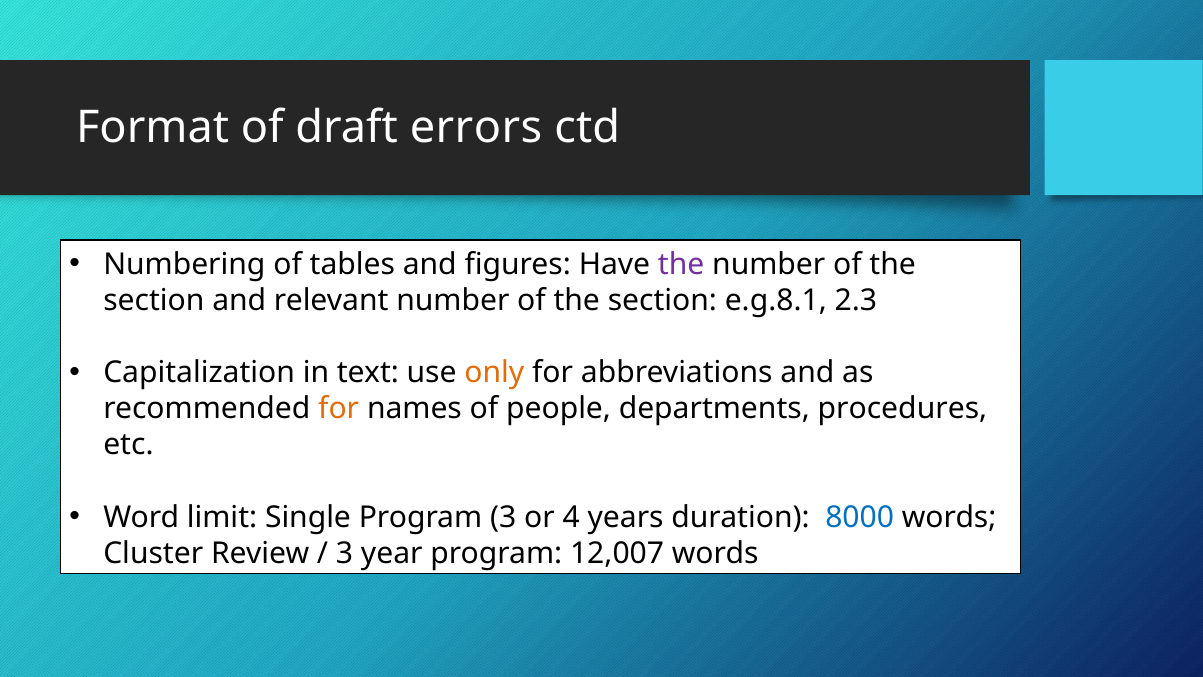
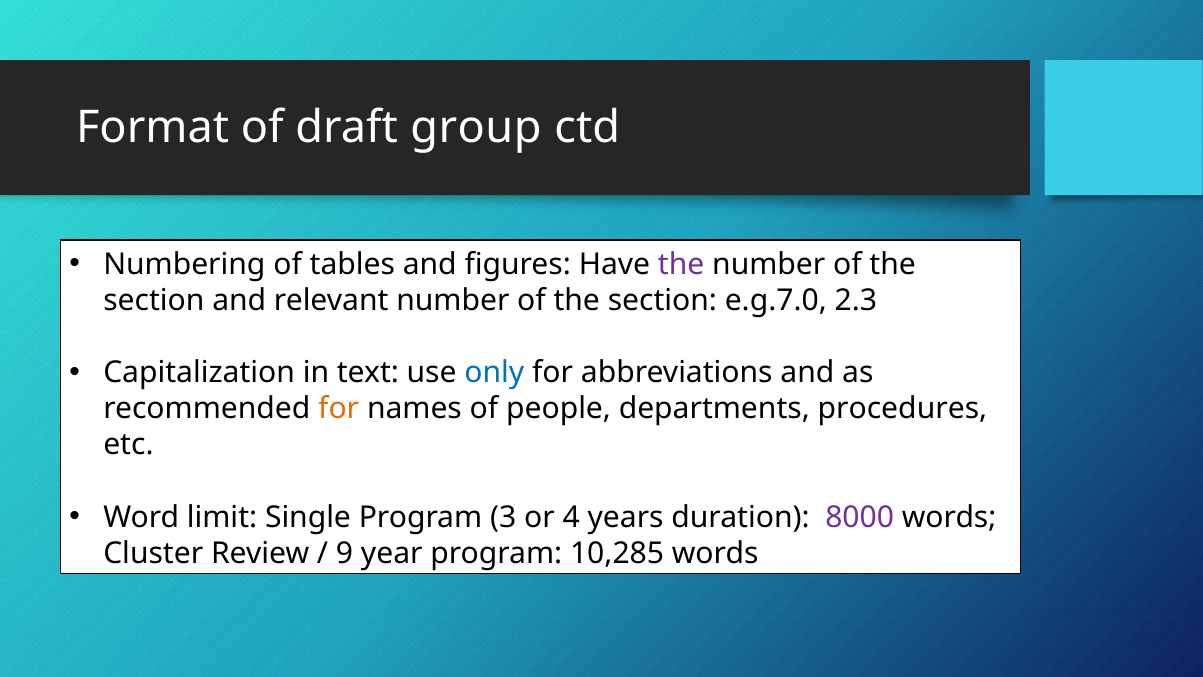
errors: errors -> group (476, 127)
e.g.8.1: e.g.8.1 -> e.g.7.0 (776, 300)
only colour: orange -> blue (494, 373)
8000 colour: blue -> purple (860, 517)
3: 3 -> 9 (344, 553)
12,007: 12,007 -> 10,285 (617, 553)
